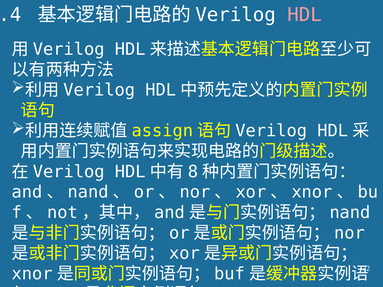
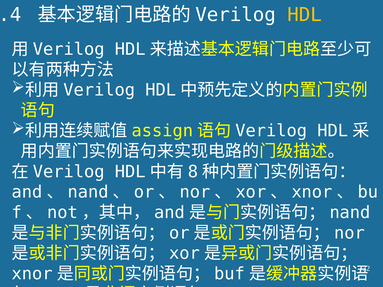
HDL colour: pink -> yellow (305, 15)
